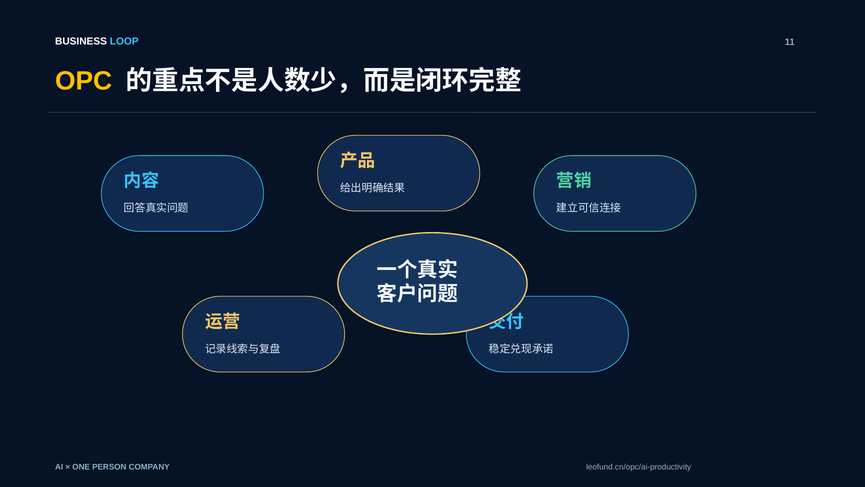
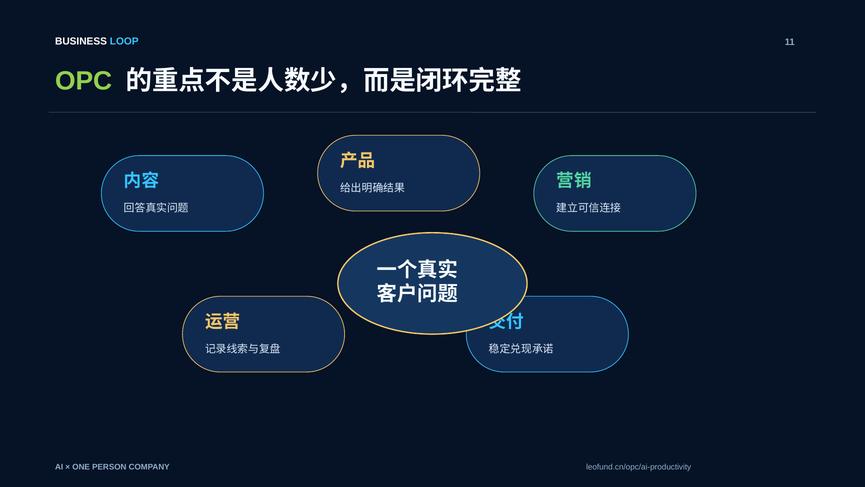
OPC colour: yellow -> light green (84, 81)
